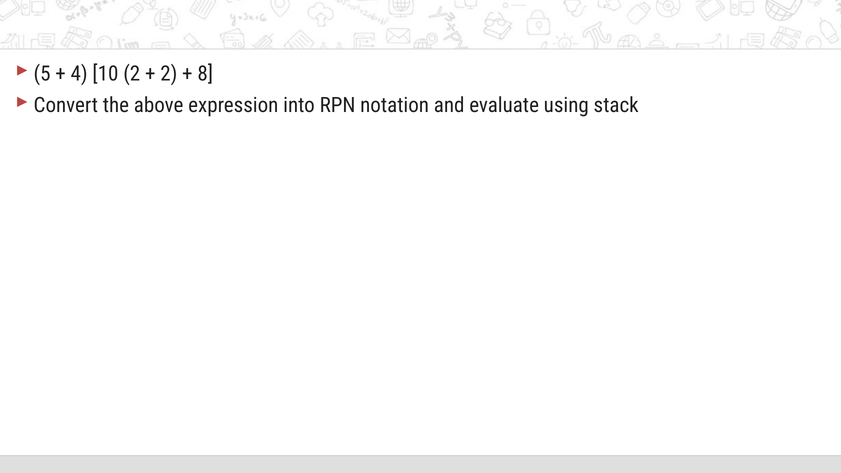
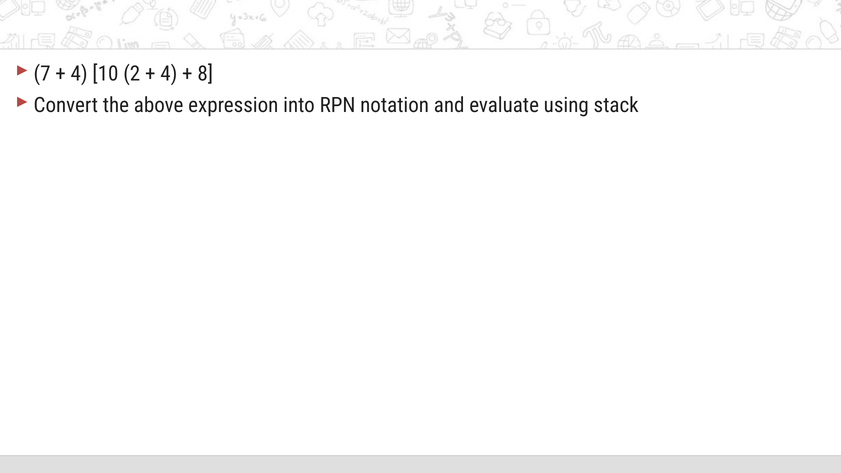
5: 5 -> 7 (42, 74)
2: 2 -> 4 (169, 74)
